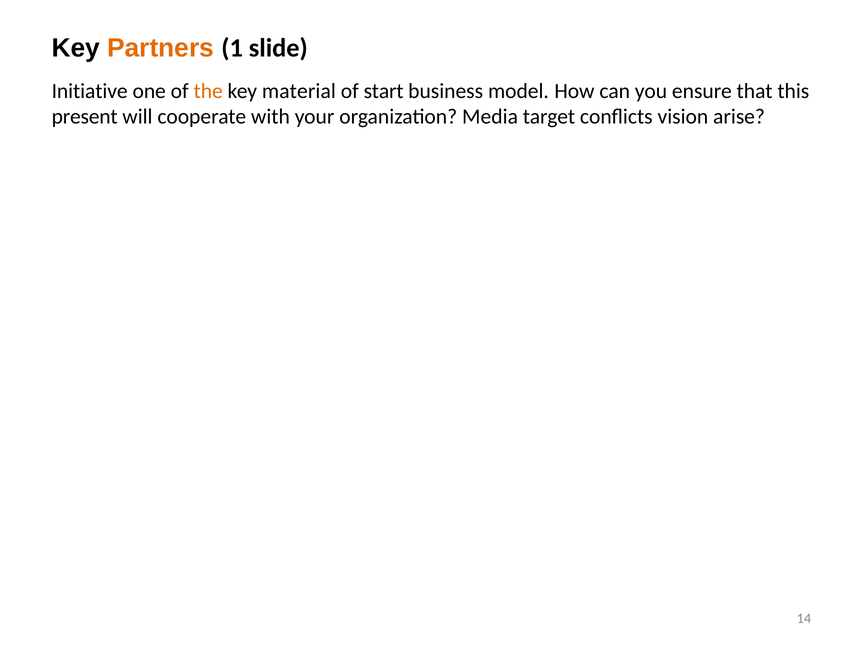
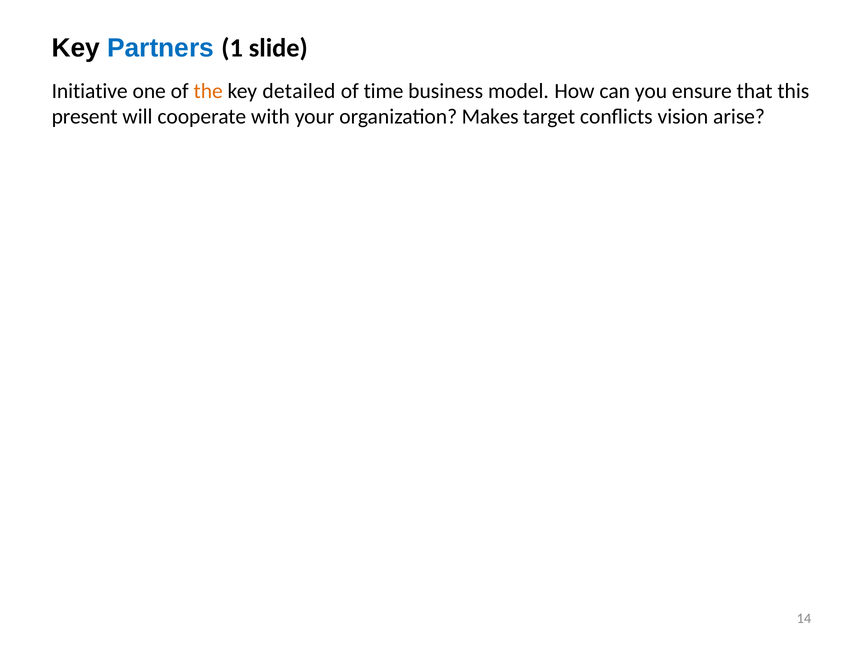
Partners colour: orange -> blue (161, 48)
material: material -> detailed (299, 91)
start: start -> time (384, 91)
Media: Media -> Makes (490, 117)
